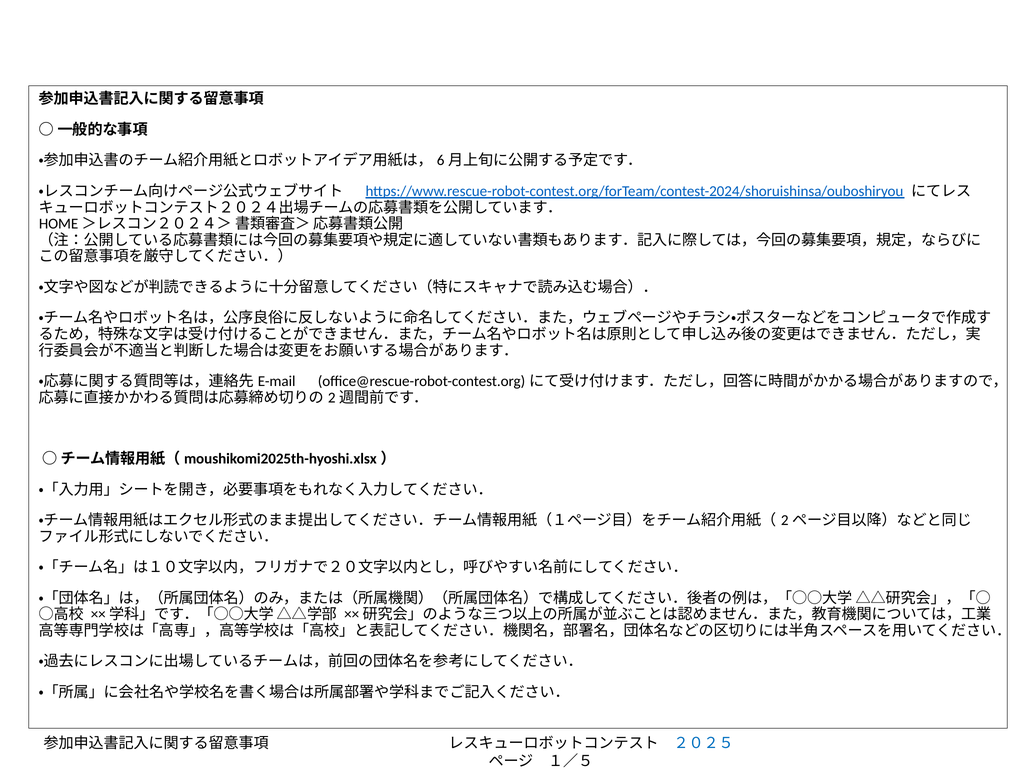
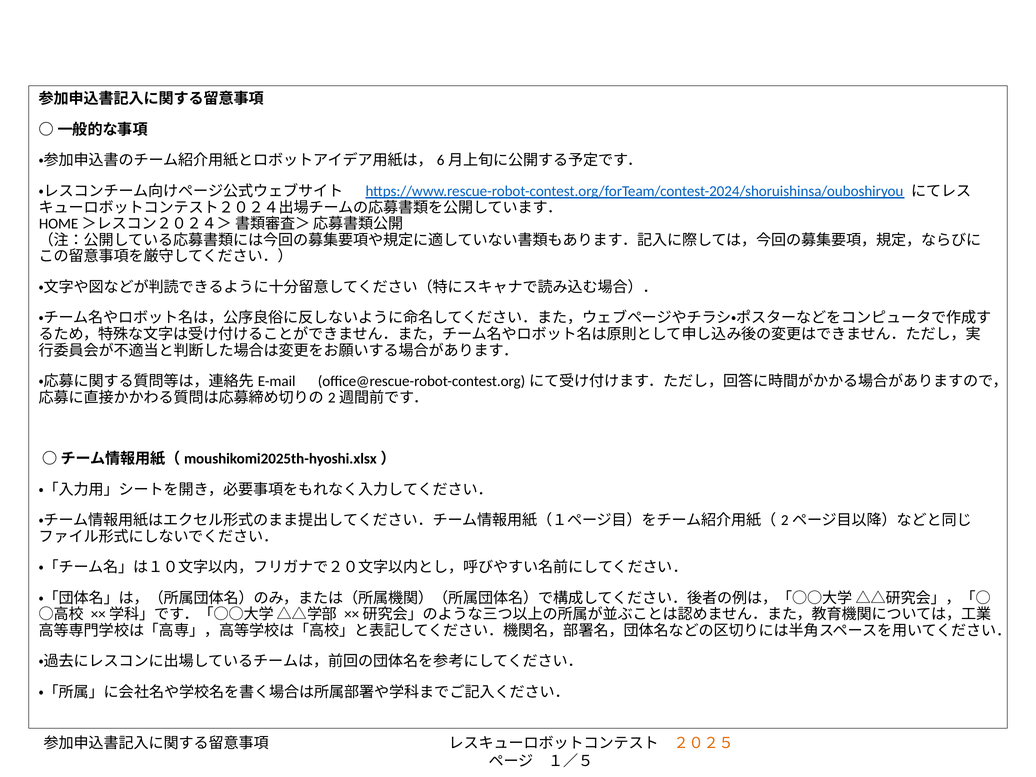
２０２５ colour: blue -> orange (704, 743)
